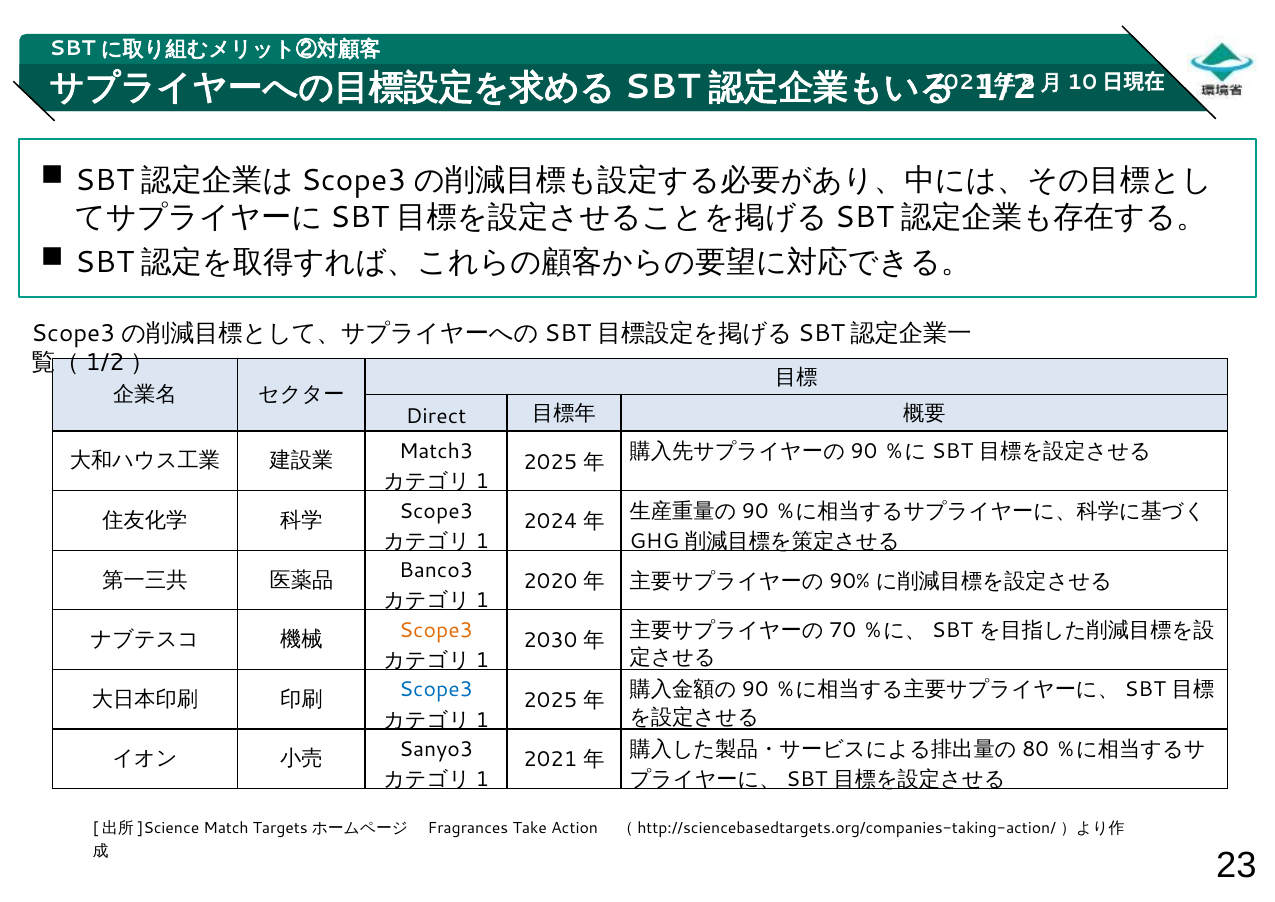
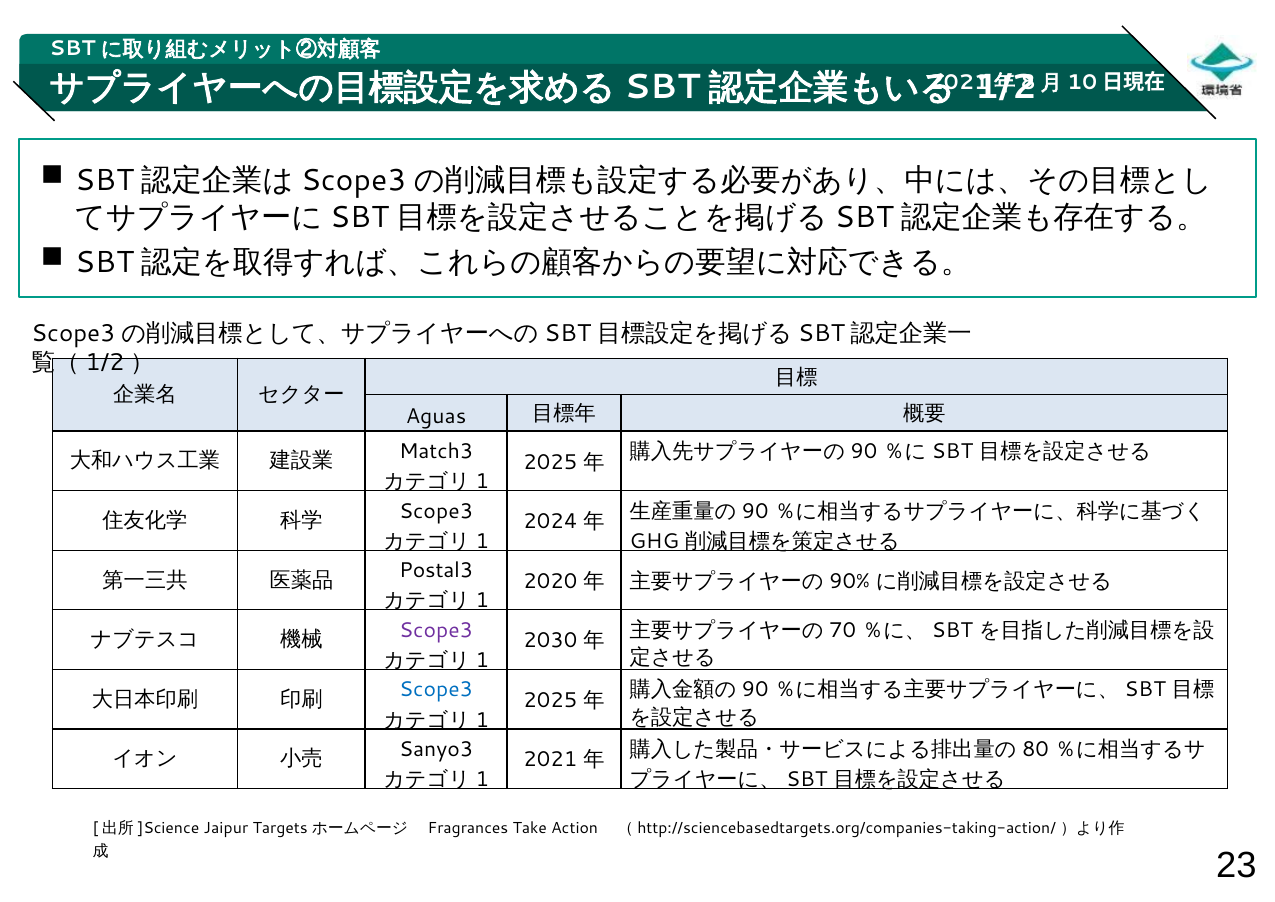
Direct: Direct -> Aguas (436, 416)
Banco3: Banco3 -> Postal3 (436, 570)
Scope3 colour: orange -> purple (436, 630)
Match: Match -> Jaipur (226, 828)
